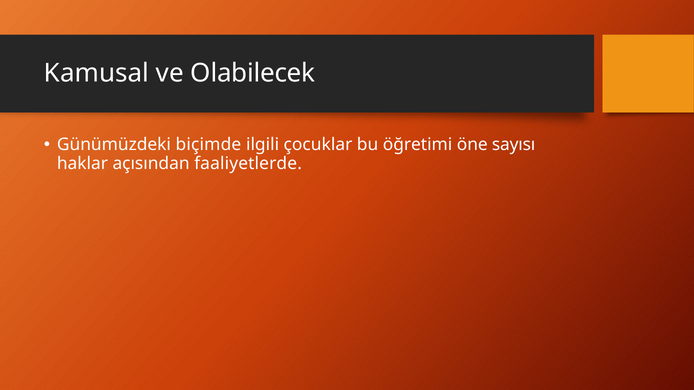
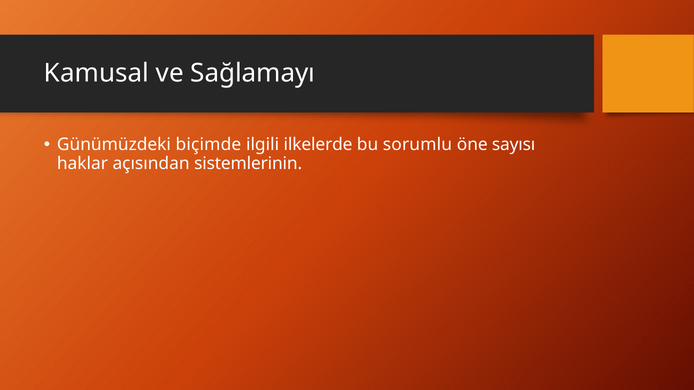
Olabilecek: Olabilecek -> Sağlamayı (253, 73)
çocuklar: çocuklar -> ilkelerde (318, 145)
öğretimi: öğretimi -> sorumlu (417, 145)
faaliyetlerde: faaliyetlerde -> sistemlerinin (248, 164)
